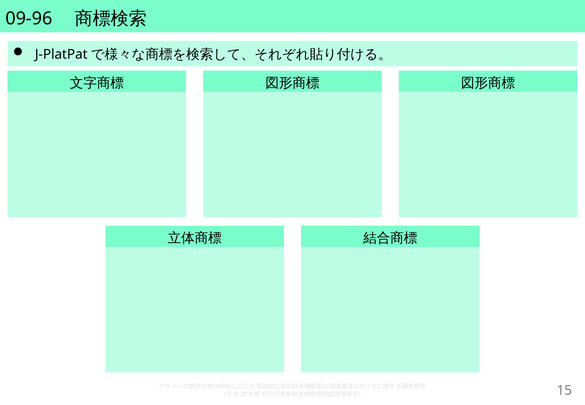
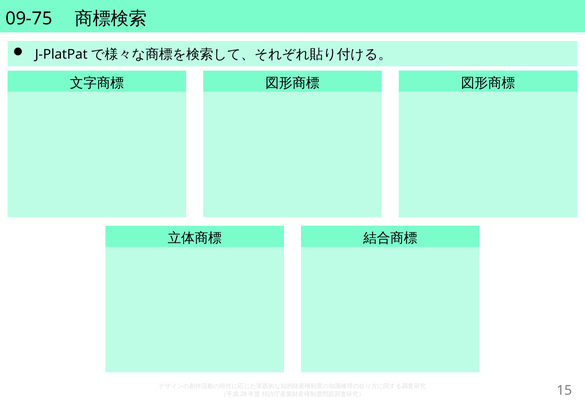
09-96: 09-96 -> 09-75 (29, 19)
